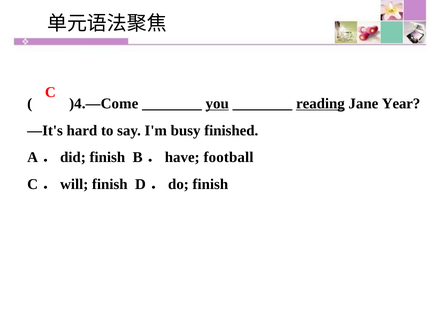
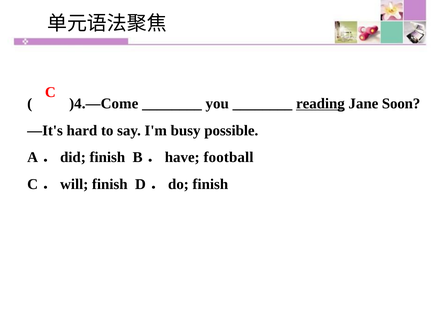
you underline: present -> none (217, 104)
Year: Year -> Soon (401, 104)
finished: finished -> possible (231, 130)
